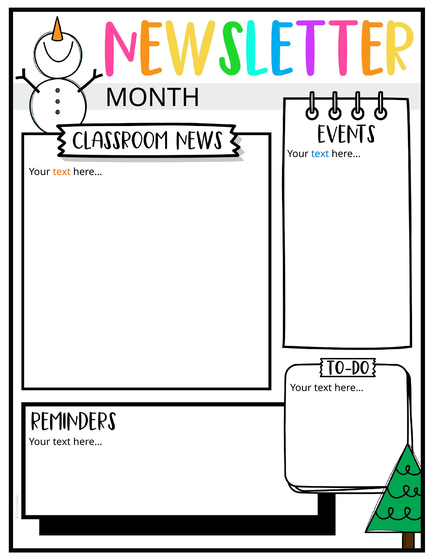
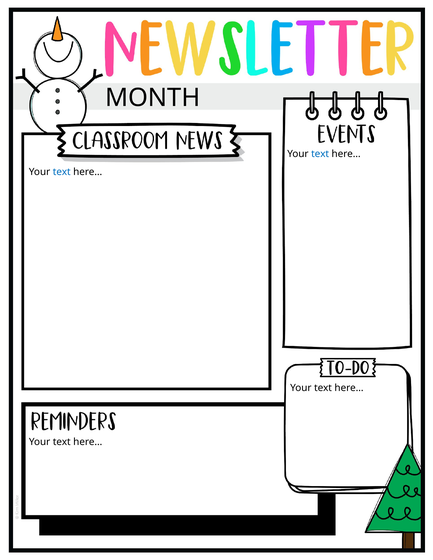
text colour: orange -> blue (62, 172)
